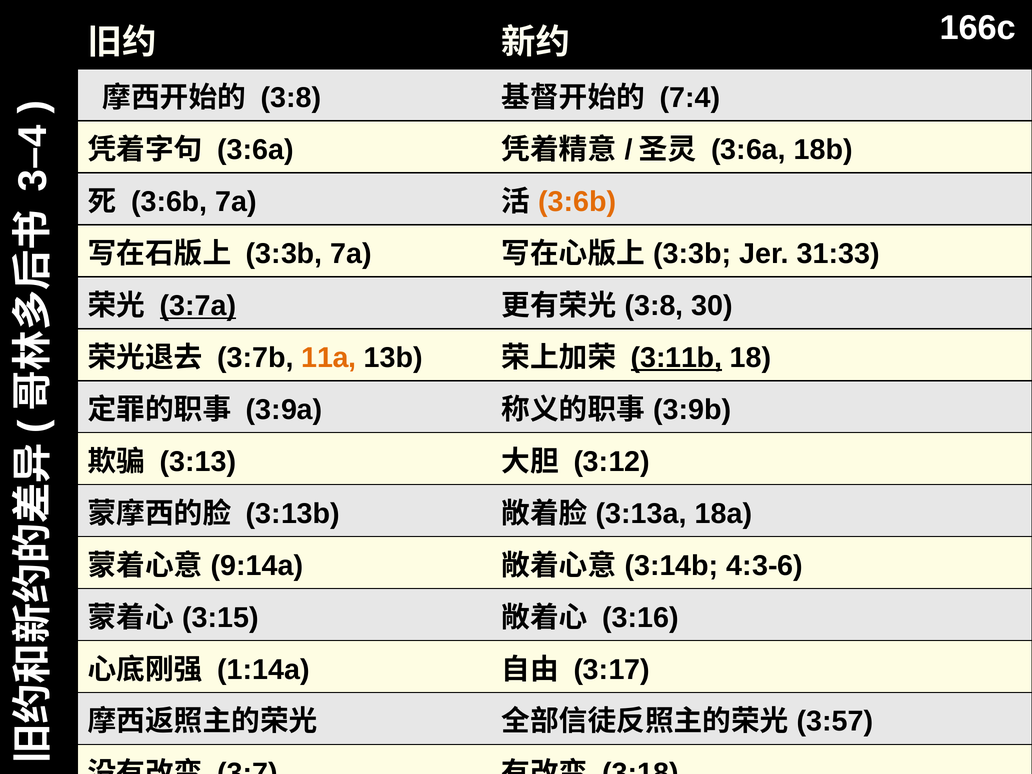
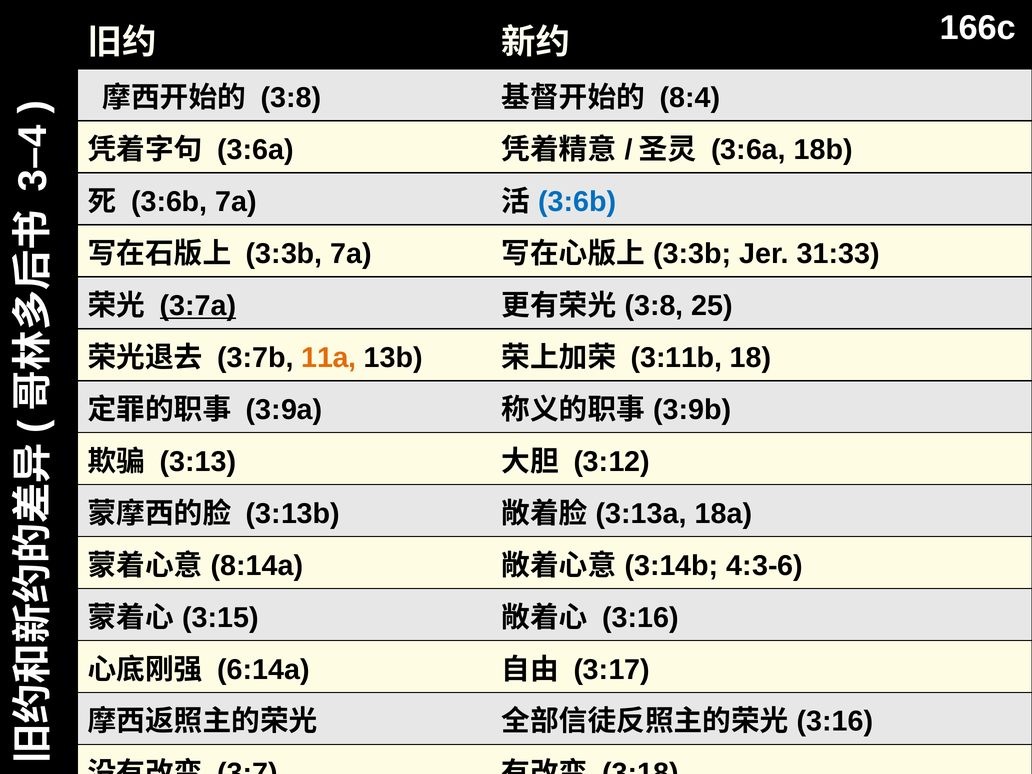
7:4: 7:4 -> 8:4 (690, 98)
3:6b colour: orange -> blue (577, 202)
30: 30 -> 25 (712, 306)
3:11b underline: present -> none (676, 358)
9:14a: 9:14a -> 8:14a (257, 566)
1:14a: 1:14a -> 6:14a (263, 670)
3:57: 3:57 -> 3:16 (835, 722)
